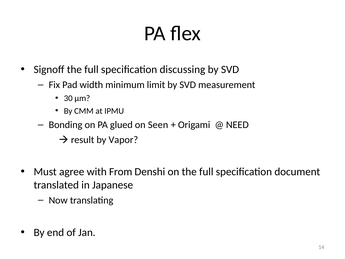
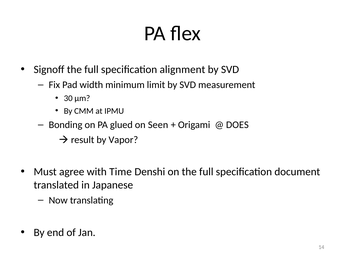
discussing: discussing -> alignment (182, 69)
NEED: NEED -> DOES (237, 125)
From: From -> Time (121, 172)
